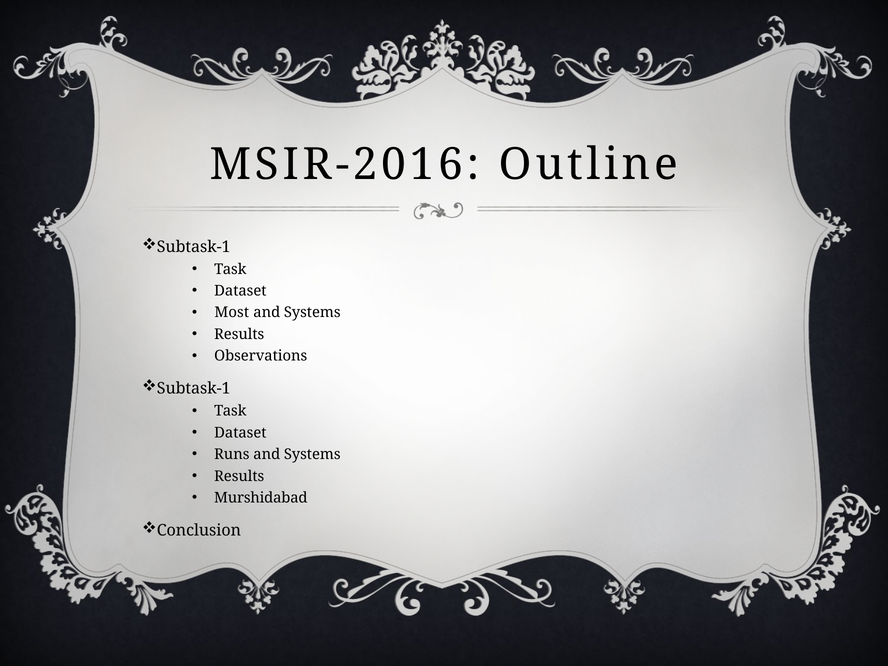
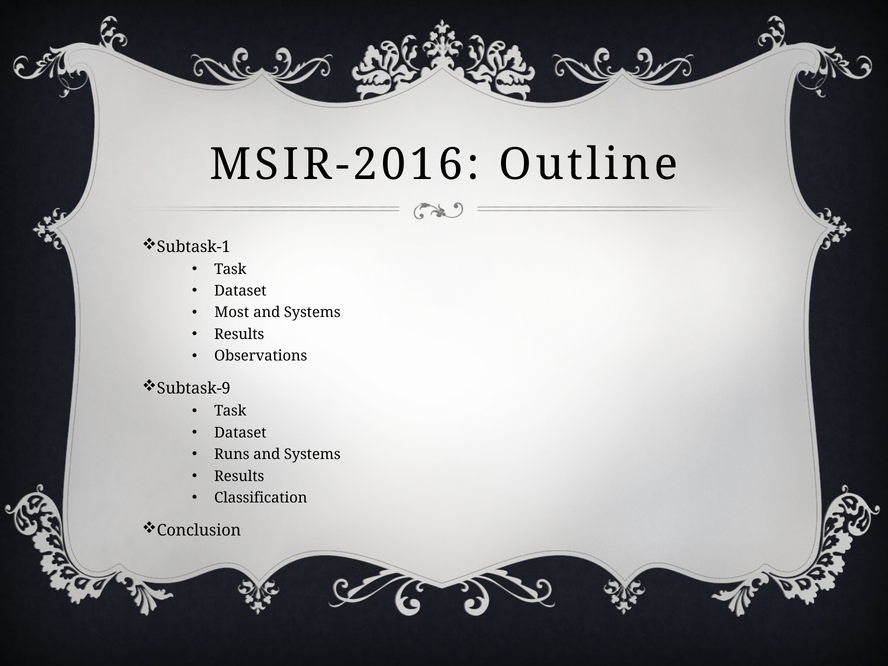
Subtask-1: Subtask-1 -> Subtask-9 (194, 389)
Murshidabad: Murshidabad -> Classification (261, 498)
